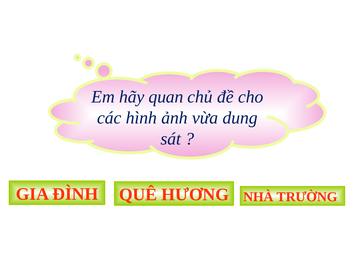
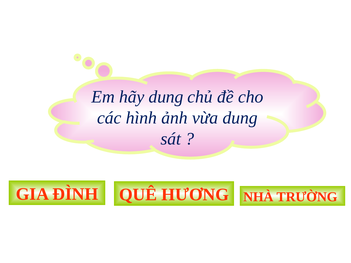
hãy quan: quan -> dung (166, 97)
